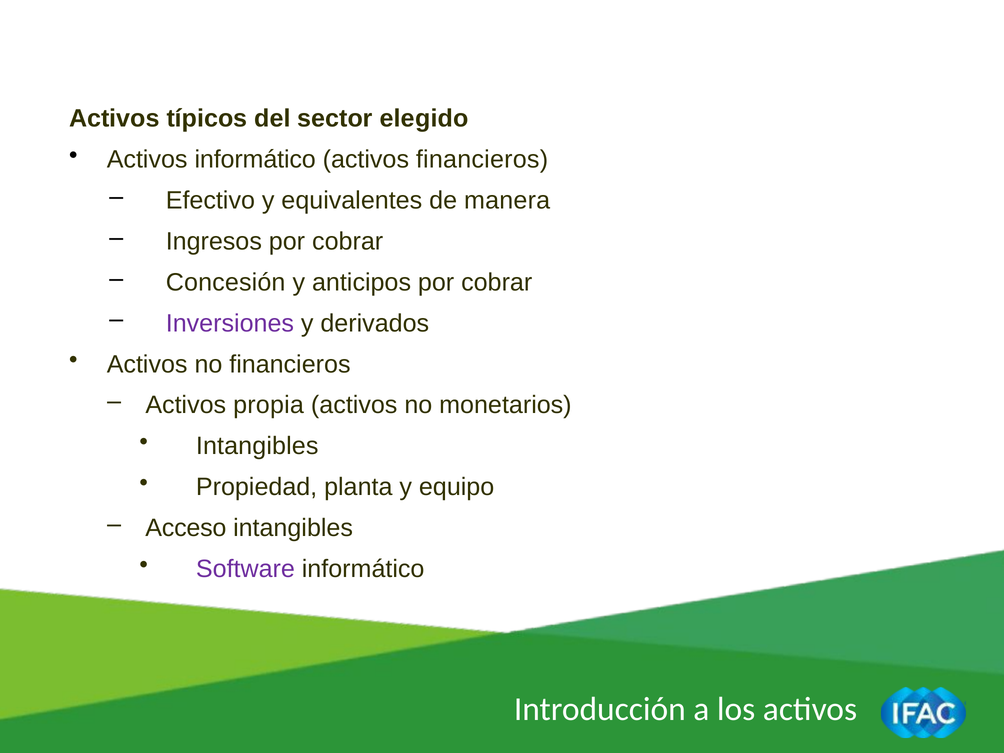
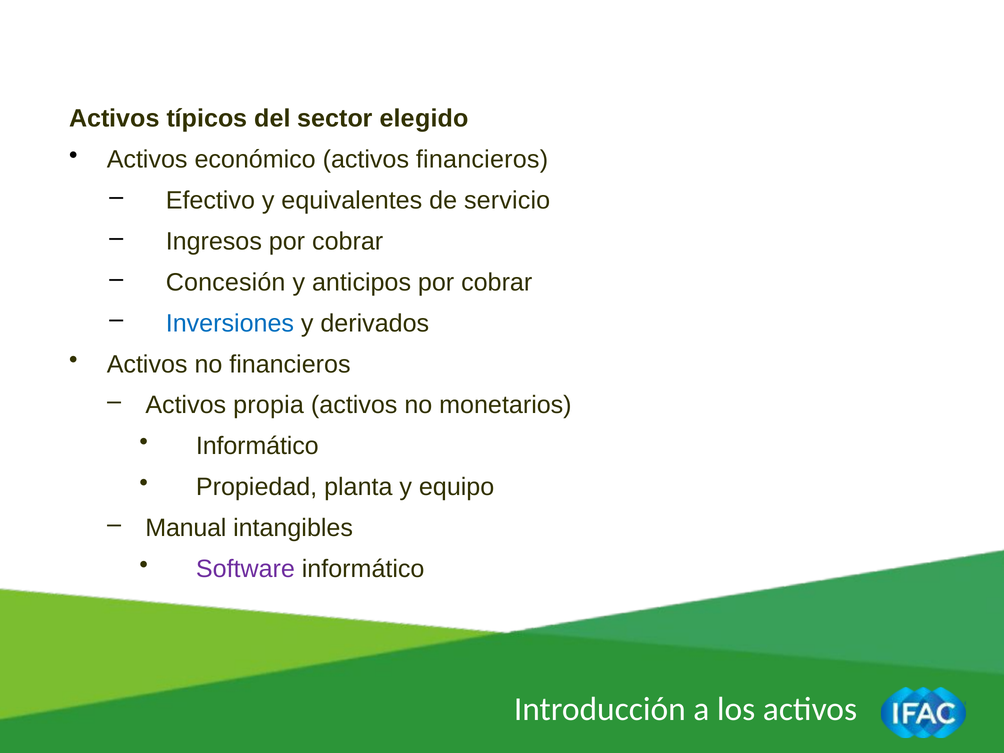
Activos informático: informático -> económico (255, 160)
manera: manera -> servicio (507, 200)
Inversiones colour: purple -> blue (230, 323)
Intangibles: Intangibles -> Informático (257, 446)
Acceso: Acceso -> Manual (186, 528)
